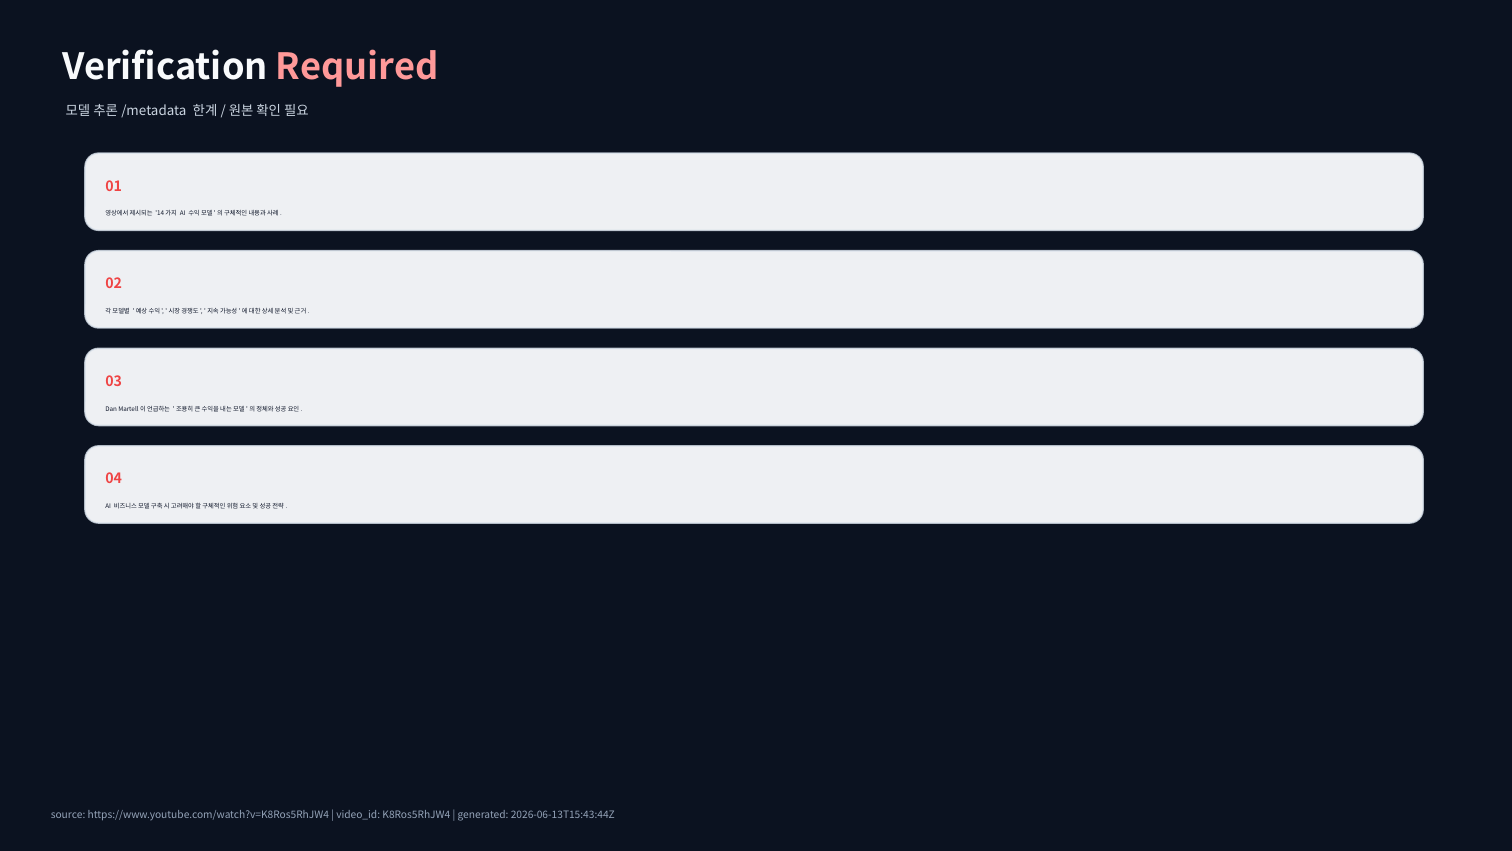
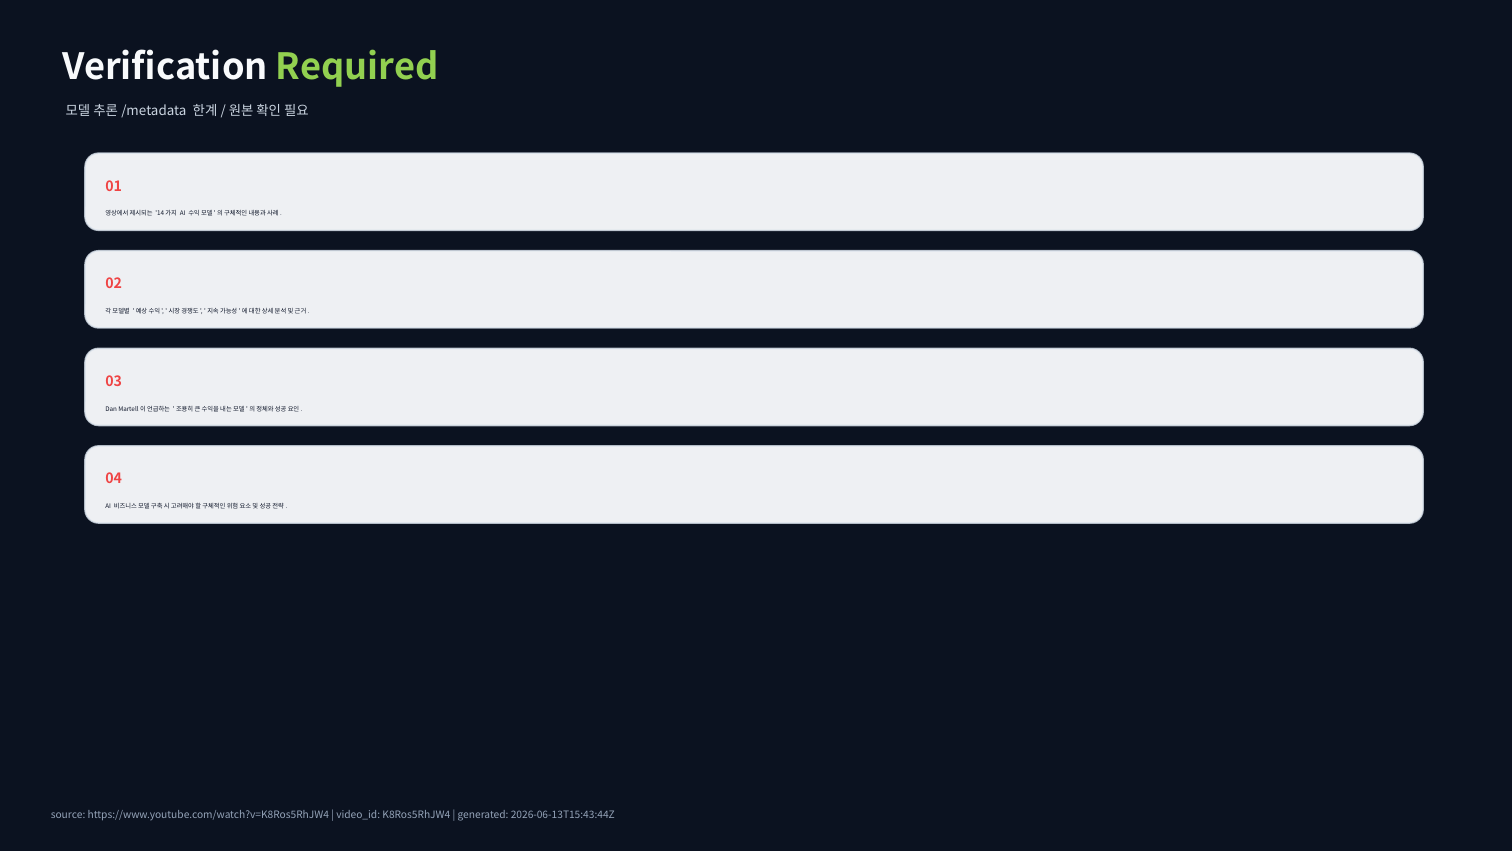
Required colour: pink -> light green (357, 68)
